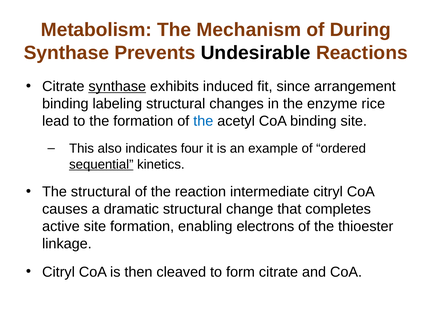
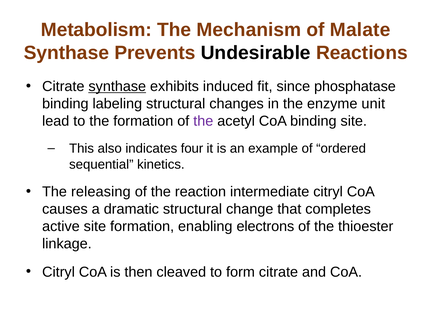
During: During -> Malate (360, 30)
arrangement: arrangement -> phosphatase (355, 87)
rice: rice -> unit (373, 104)
the colour: blue -> purple (203, 121)
sequential underline: present -> none (101, 164)
The structural: structural -> releasing (101, 192)
